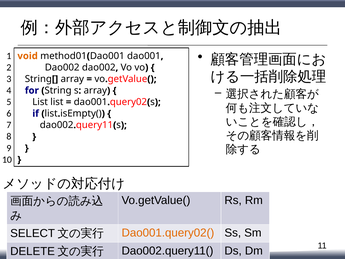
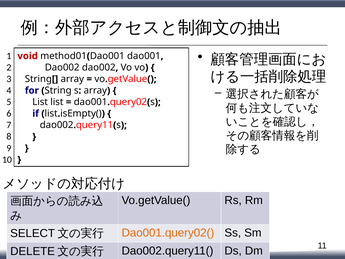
void colour: orange -> red (28, 56)
